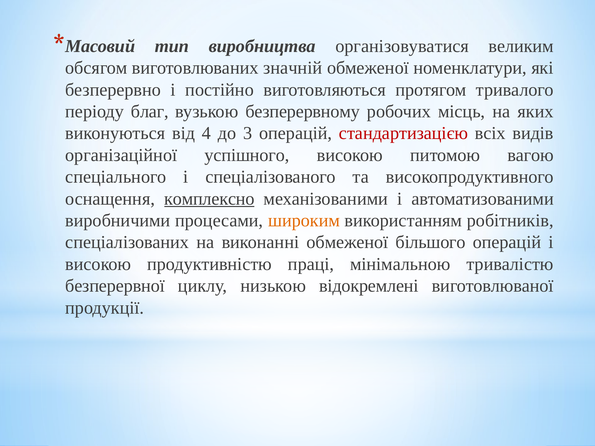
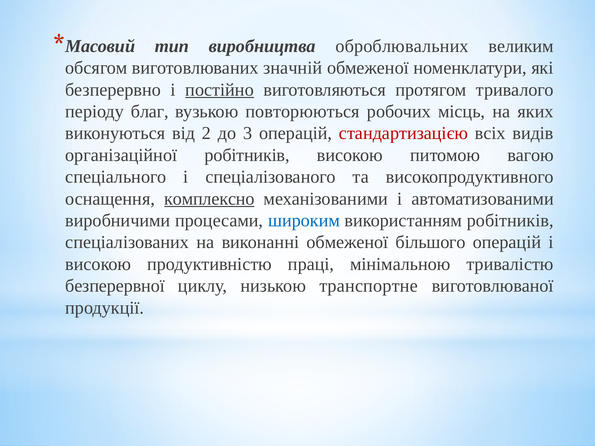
організовуватися: організовуватися -> оброблювальних (402, 46)
постійно underline: none -> present (220, 90)
безперервному: безперервному -> повторюються (303, 112)
4: 4 -> 2 (206, 133)
організаційної успішного: успішного -> робітників (247, 155)
широким colour: orange -> blue (304, 221)
відокремлені: відокремлені -> транспортне (369, 286)
